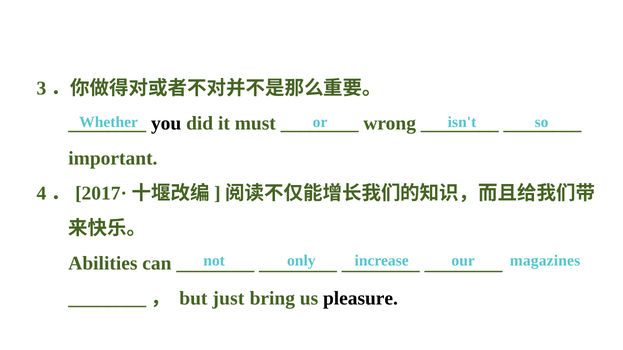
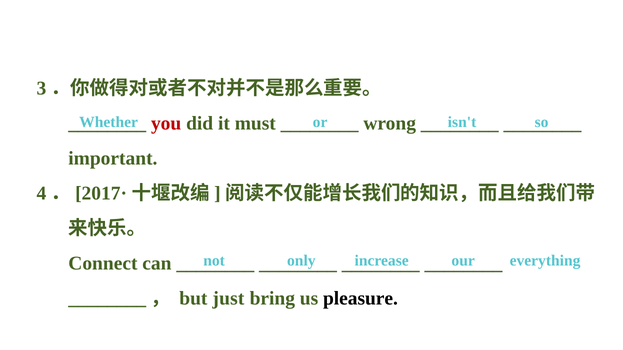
you colour: black -> red (166, 123)
magazines: magazines -> everything (545, 261)
Abilities: Abilities -> Connect (103, 263)
